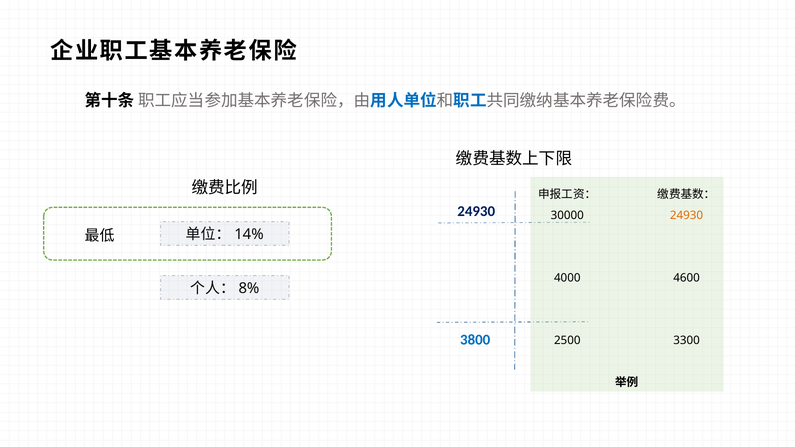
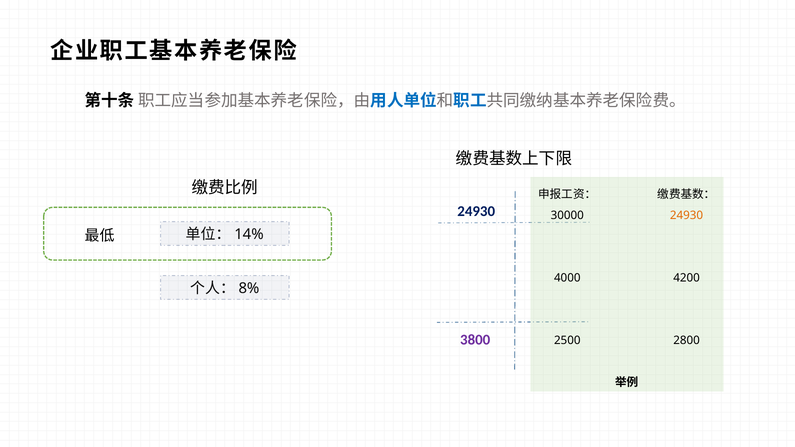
4600: 4600 -> 4200 (687, 278)
3800 colour: blue -> purple (475, 340)
3300: 3300 -> 2800 (687, 341)
